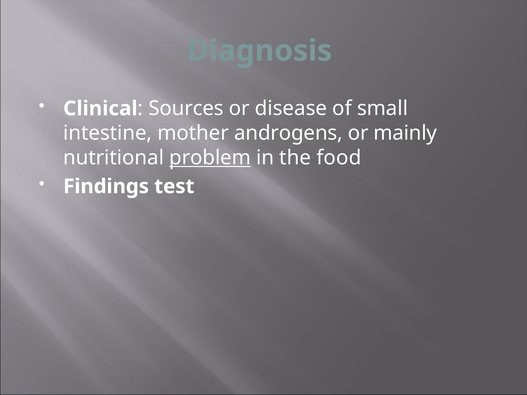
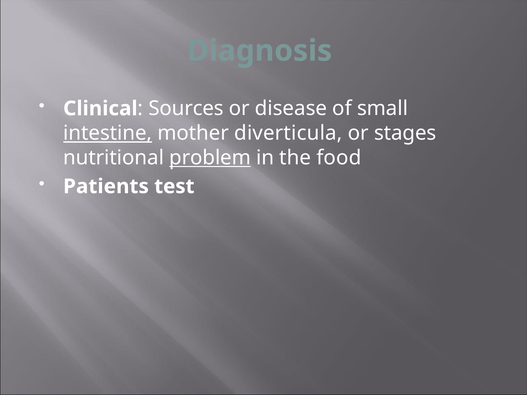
intestine underline: none -> present (108, 133)
androgens: androgens -> diverticula (288, 133)
mainly: mainly -> stages (405, 133)
Findings: Findings -> Patients (106, 187)
